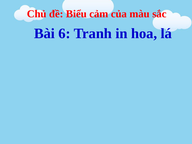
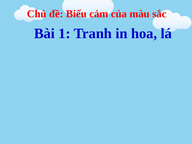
6: 6 -> 1 (64, 33)
